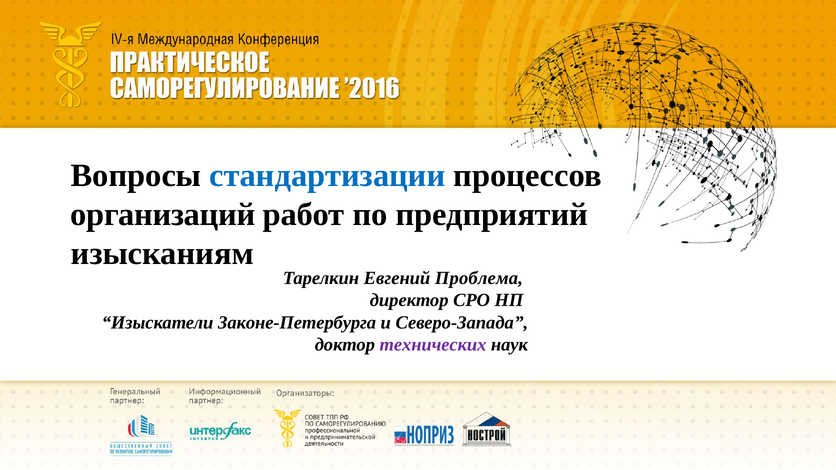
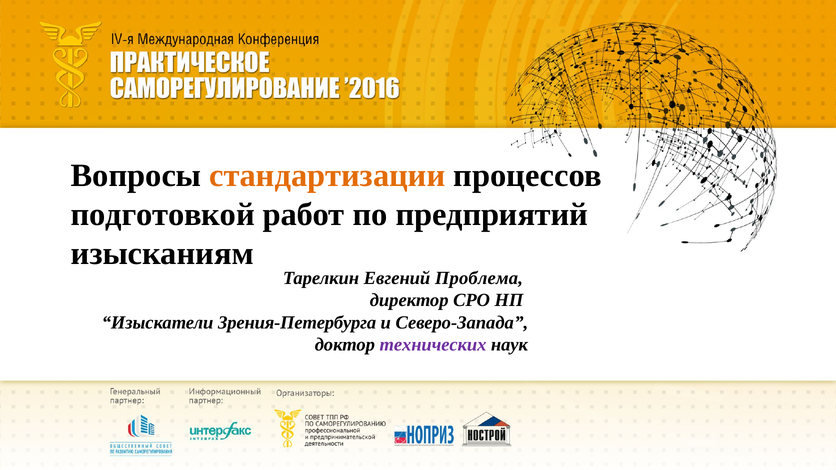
стандартизации colour: blue -> orange (327, 175)
организаций: организаций -> подготовкой (163, 215)
Законе-Петербурга: Законе-Петербурга -> Зрения-Петербурга (297, 323)
